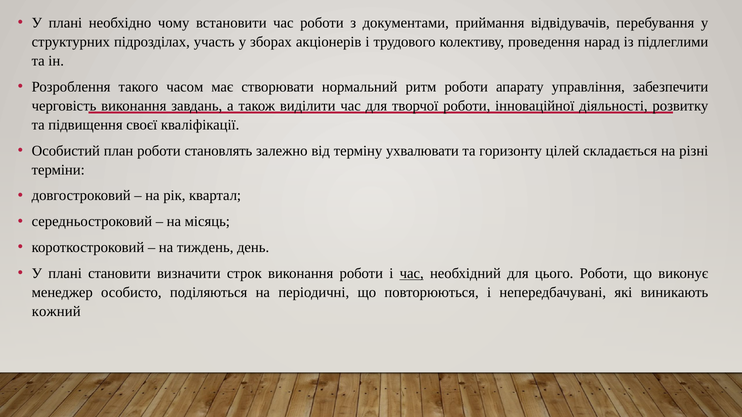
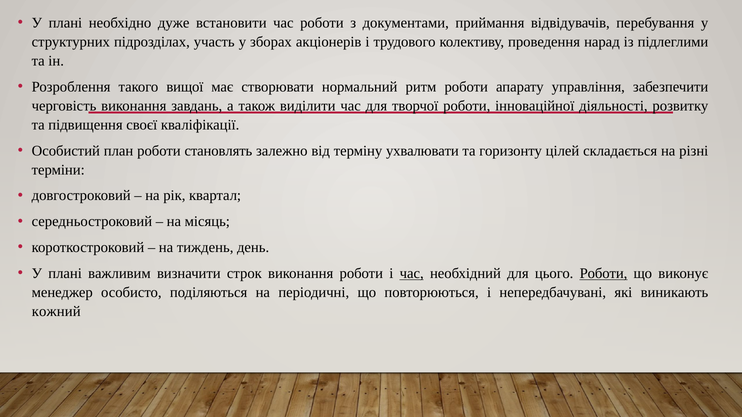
чому: чому -> дуже (174, 23)
часом: часом -> вищої (185, 87)
становити: становити -> важливим (119, 274)
Роботи underline: none -> present (604, 274)
